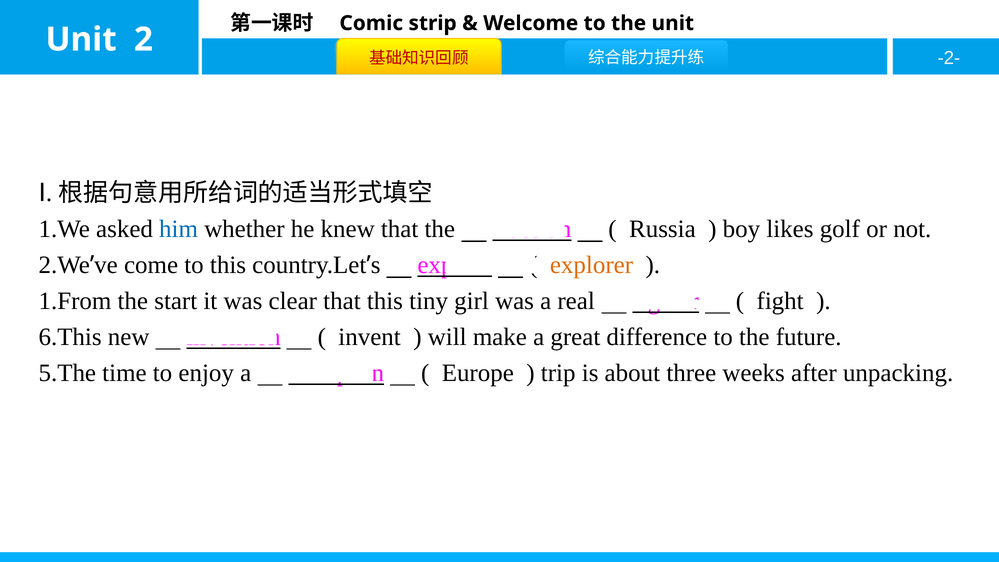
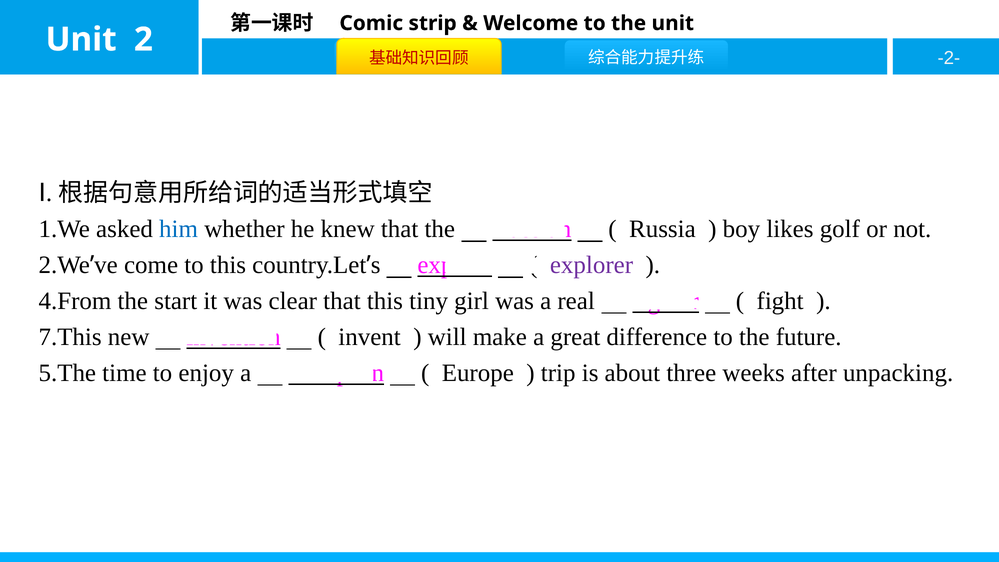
explorer colour: orange -> purple (592, 265)
1.From: 1.From -> 4.From (75, 301)
6.This: 6.This -> 7.This (70, 337)
